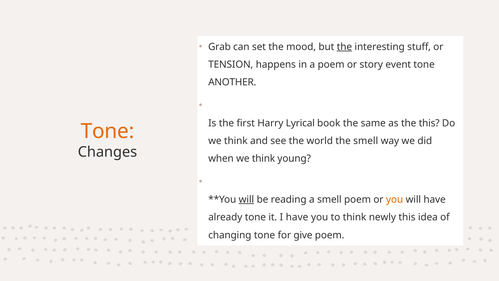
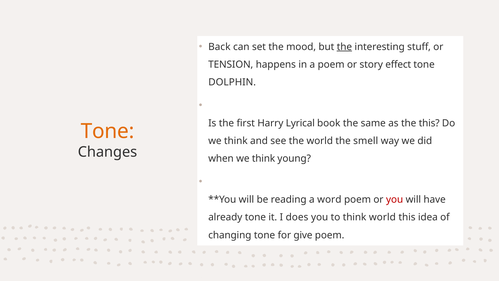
Grab: Grab -> Back (219, 47)
event: event -> effect (398, 65)
ANOTHER: ANOTHER -> DOLPHIN (232, 82)
will underline: present -> none (246, 199)
a smell: smell -> word (329, 199)
you colour: orange -> red (395, 199)
I have: have -> does (297, 217)
think newly: newly -> world (382, 217)
